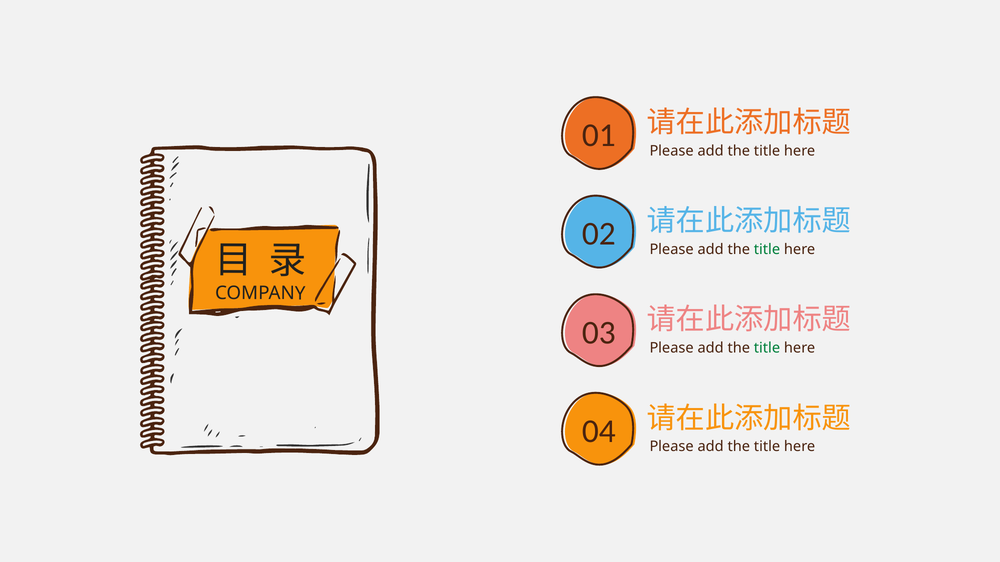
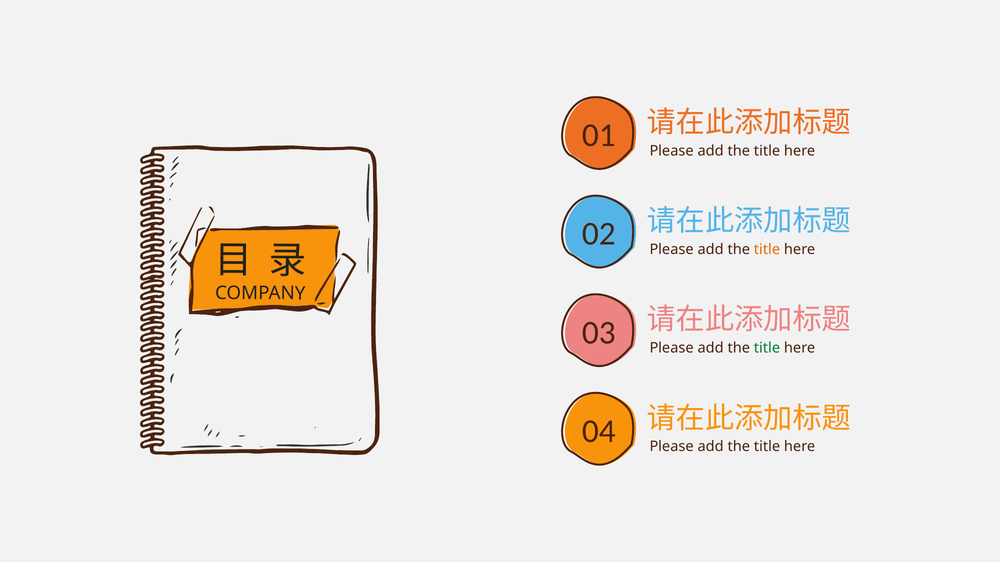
title colour: green -> orange (767, 250)
